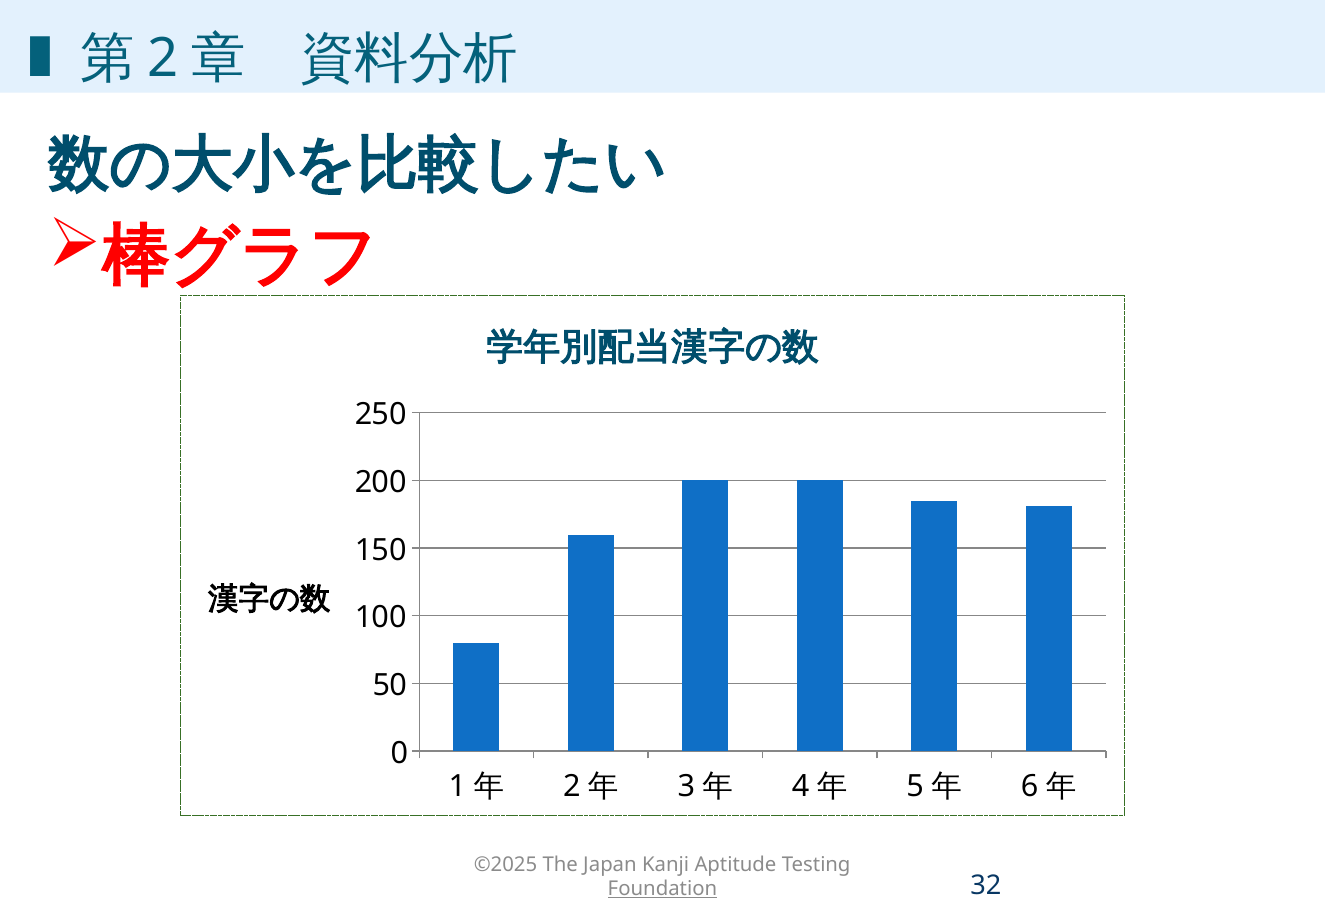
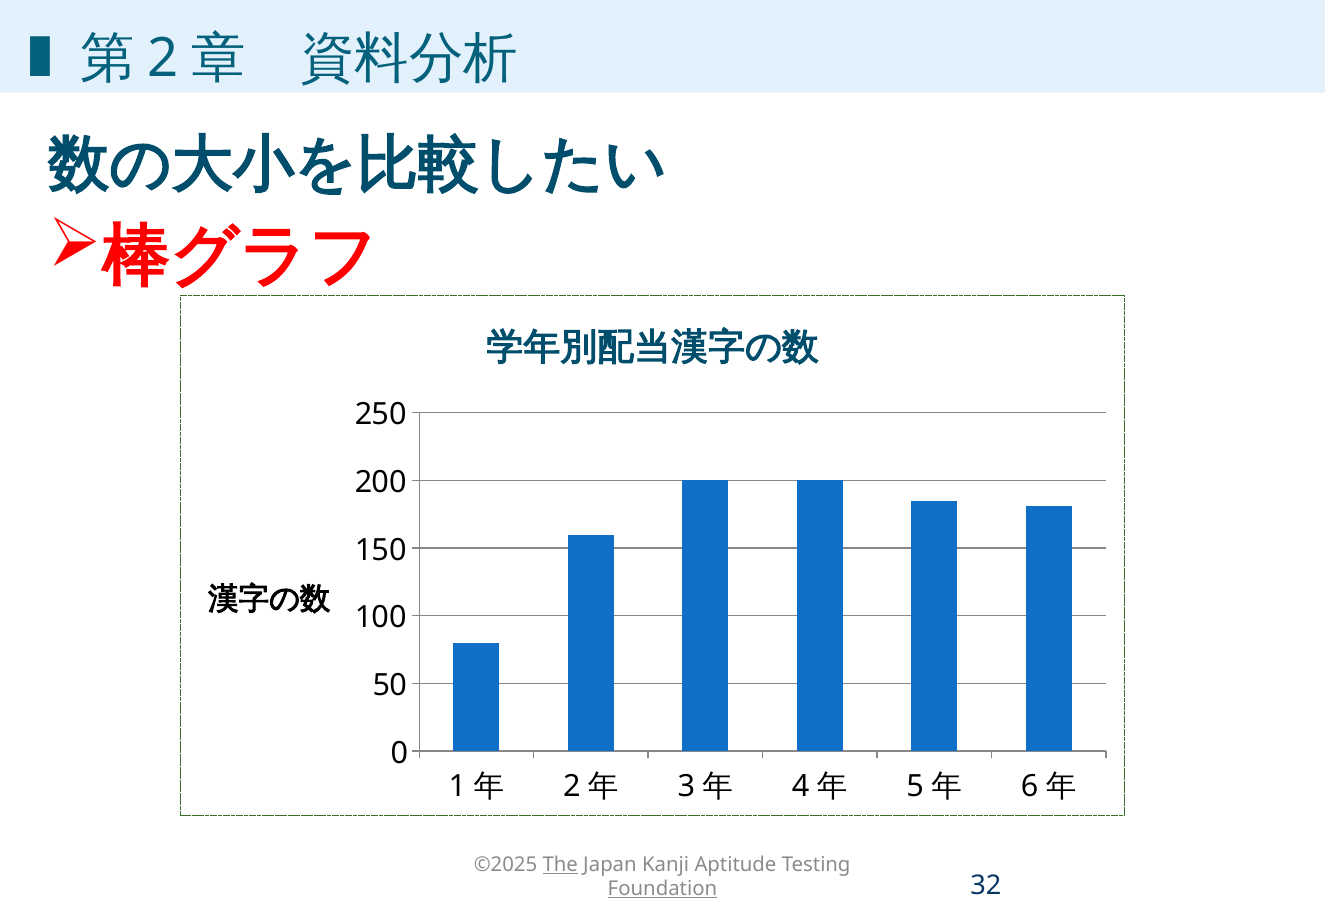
The underline: none -> present (560, 864)
